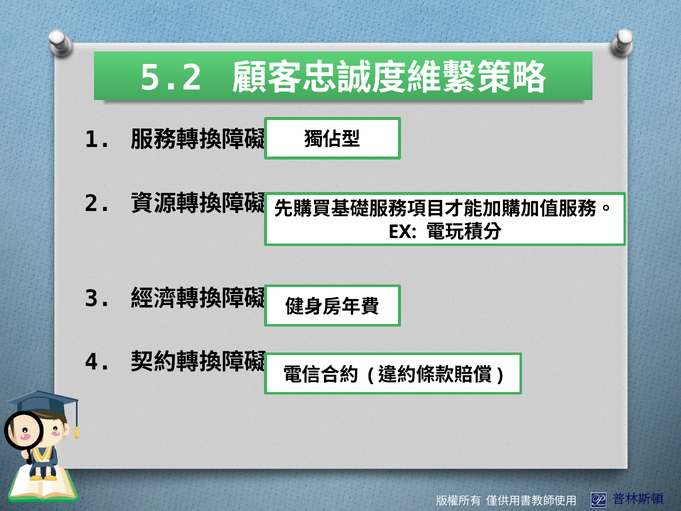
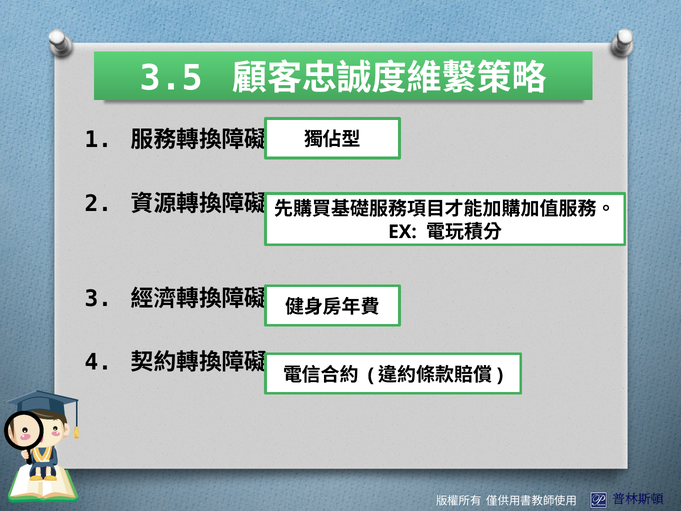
5.2: 5.2 -> 3.5 (171, 78)
